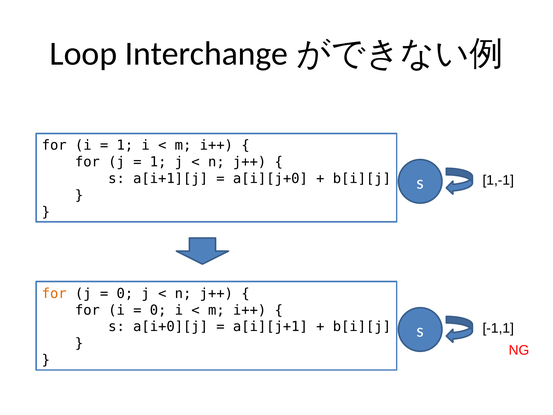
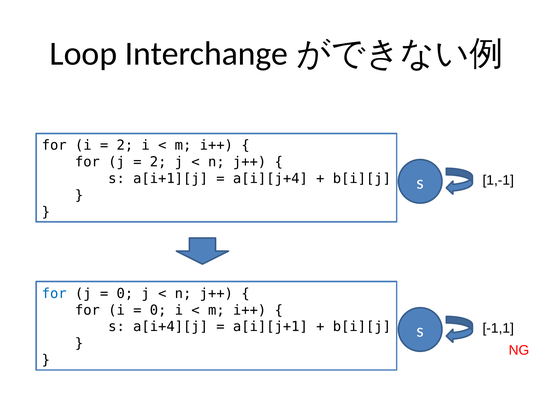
1: 1 -> 2 (125, 145)
1: 1 -> 2 (158, 162)
a[i][j+0: a[i][j+0 -> a[i][j+4 (270, 178)
for colour: orange -> blue (54, 293)
a[i+0][j: a[i+0][j -> a[i+4][j (171, 327)
